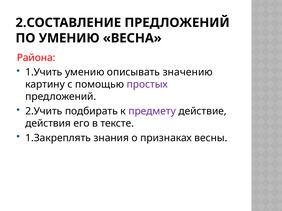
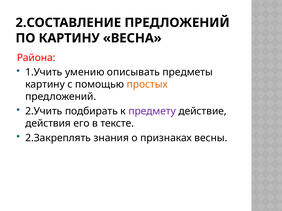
ПО УМЕНИЮ: УМЕНИЮ -> КАРТИНУ (69, 38)
значению: значению -> предметы (188, 72)
простых colour: purple -> orange (147, 85)
1.Закреплять: 1.Закреплять -> 2.Закреплять (58, 138)
